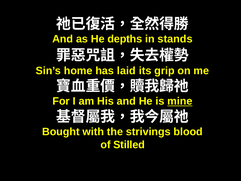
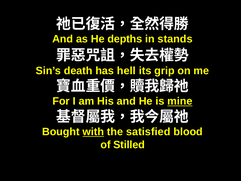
home: home -> death (78, 71)
laid: laid -> hell (126, 71)
with underline: none -> present (93, 132)
strivings: strivings -> satisfied (148, 132)
